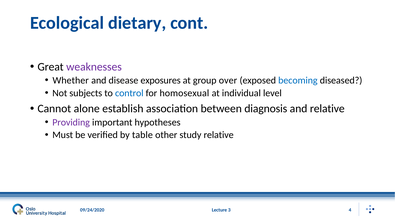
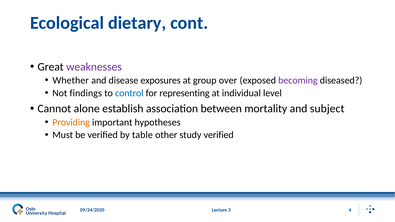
becoming colour: blue -> purple (298, 80)
subjects: subjects -> findings (86, 93)
homosexual: homosexual -> representing (184, 93)
diagnosis: diagnosis -> mortality (266, 109)
and relative: relative -> subject (327, 109)
Providing colour: purple -> orange (71, 122)
study relative: relative -> verified (219, 135)
